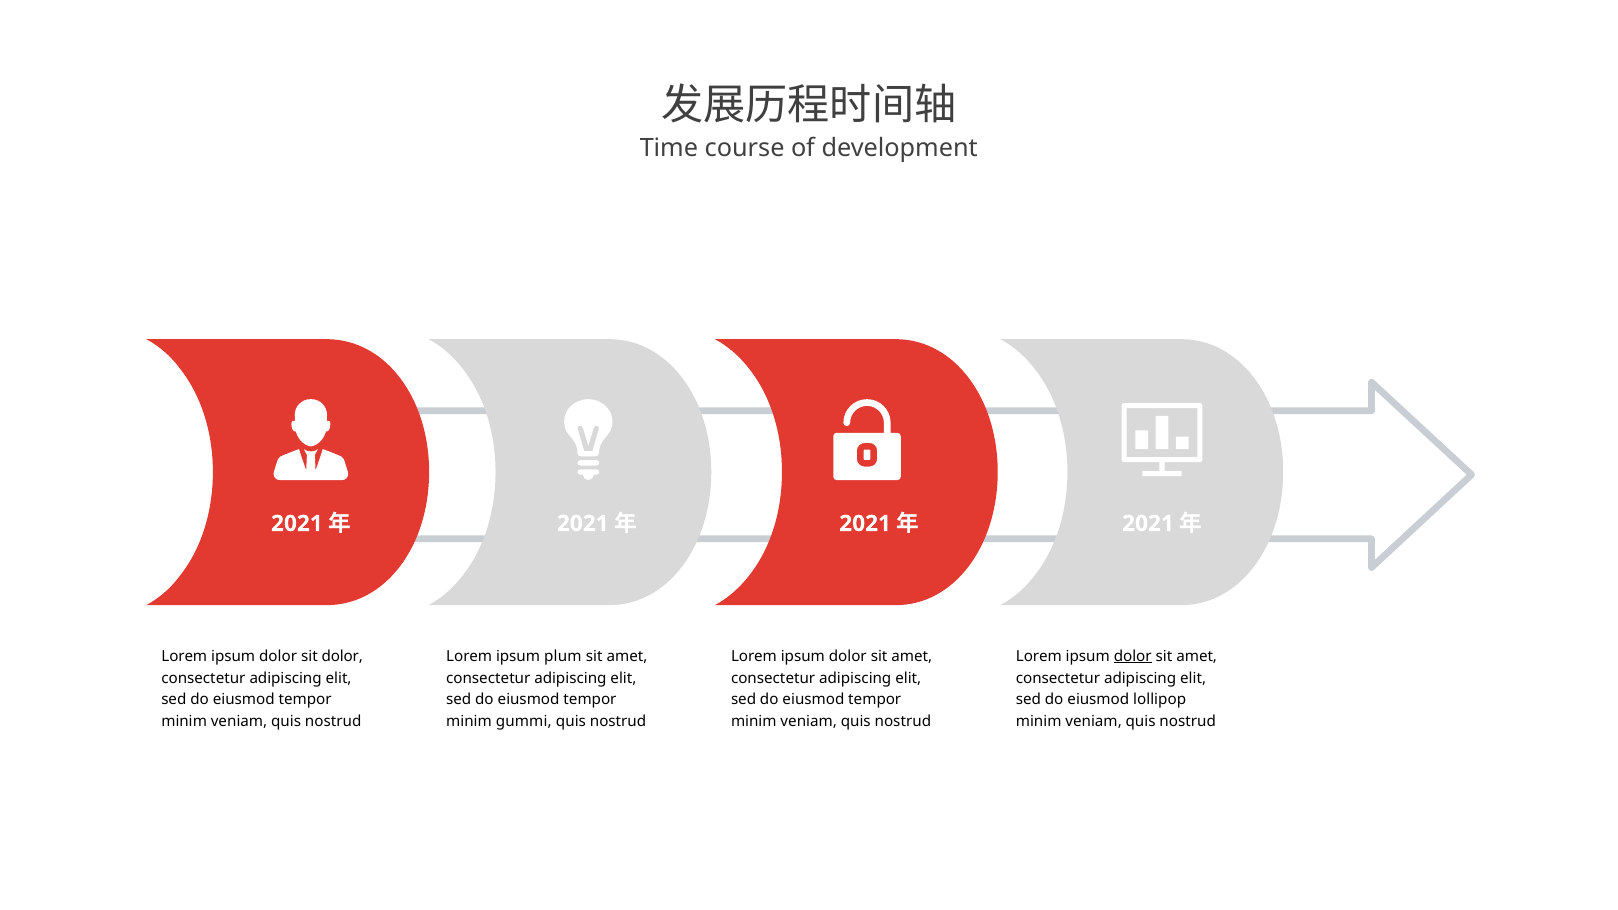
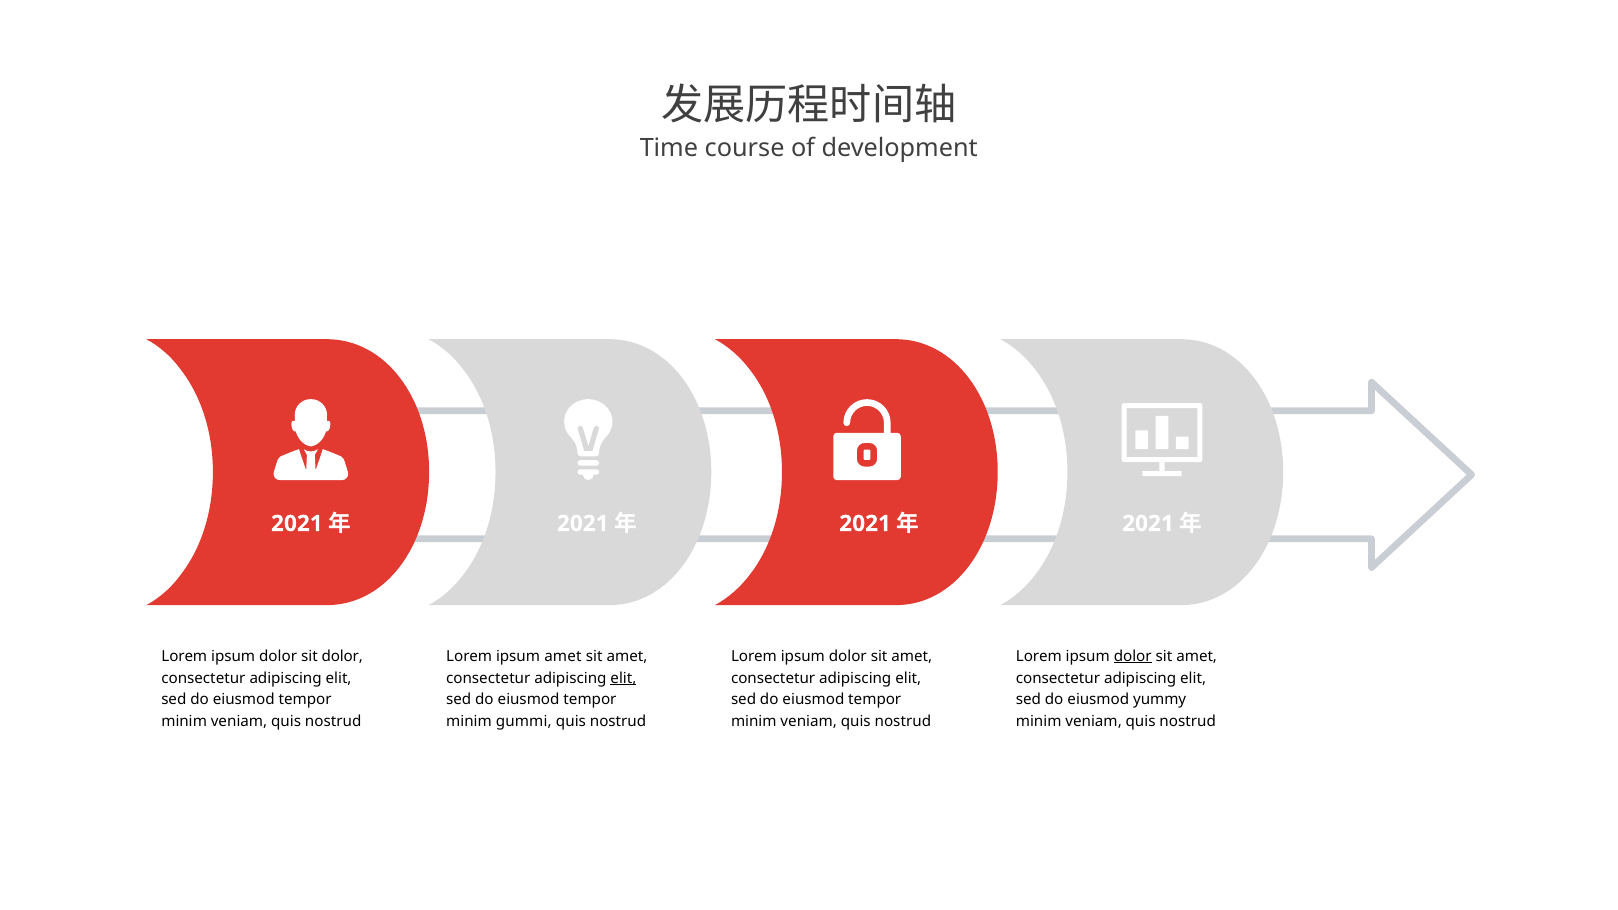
ipsum plum: plum -> amet (563, 656)
elit underline: none -> present (623, 678)
lollipop: lollipop -> yummy (1160, 700)
